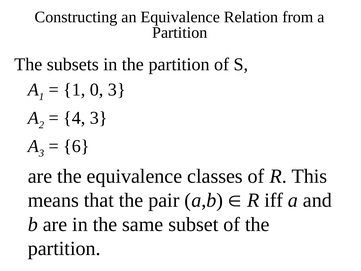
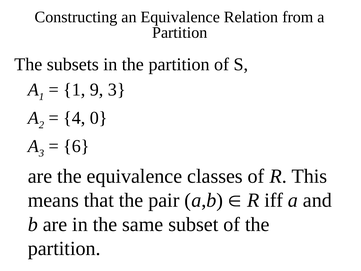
0: 0 -> 9 (97, 90)
4 3: 3 -> 0 (99, 118)
